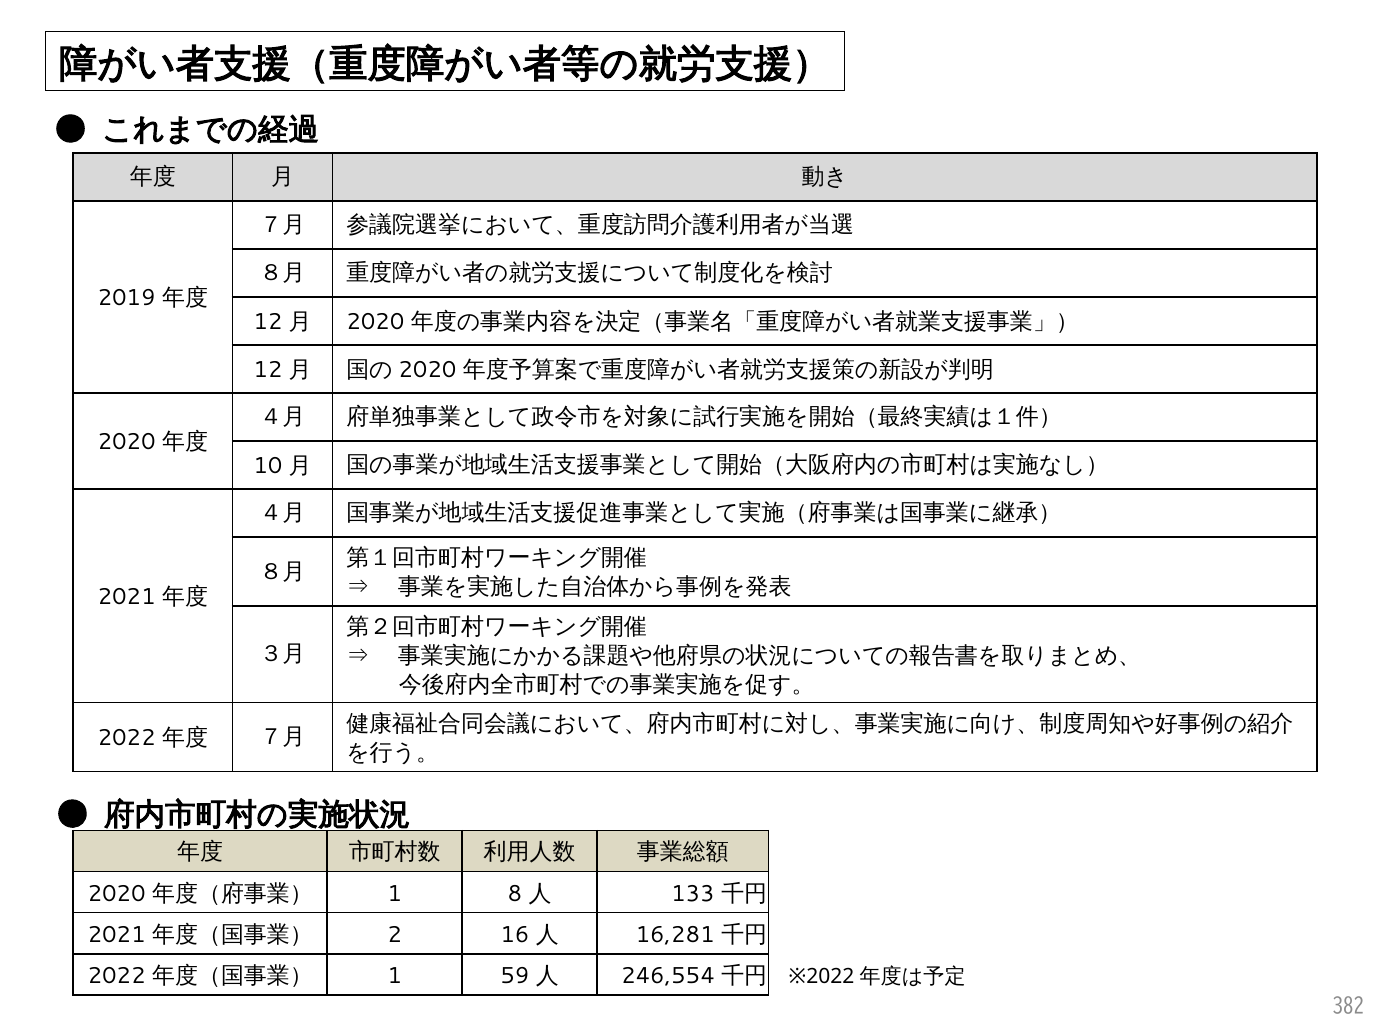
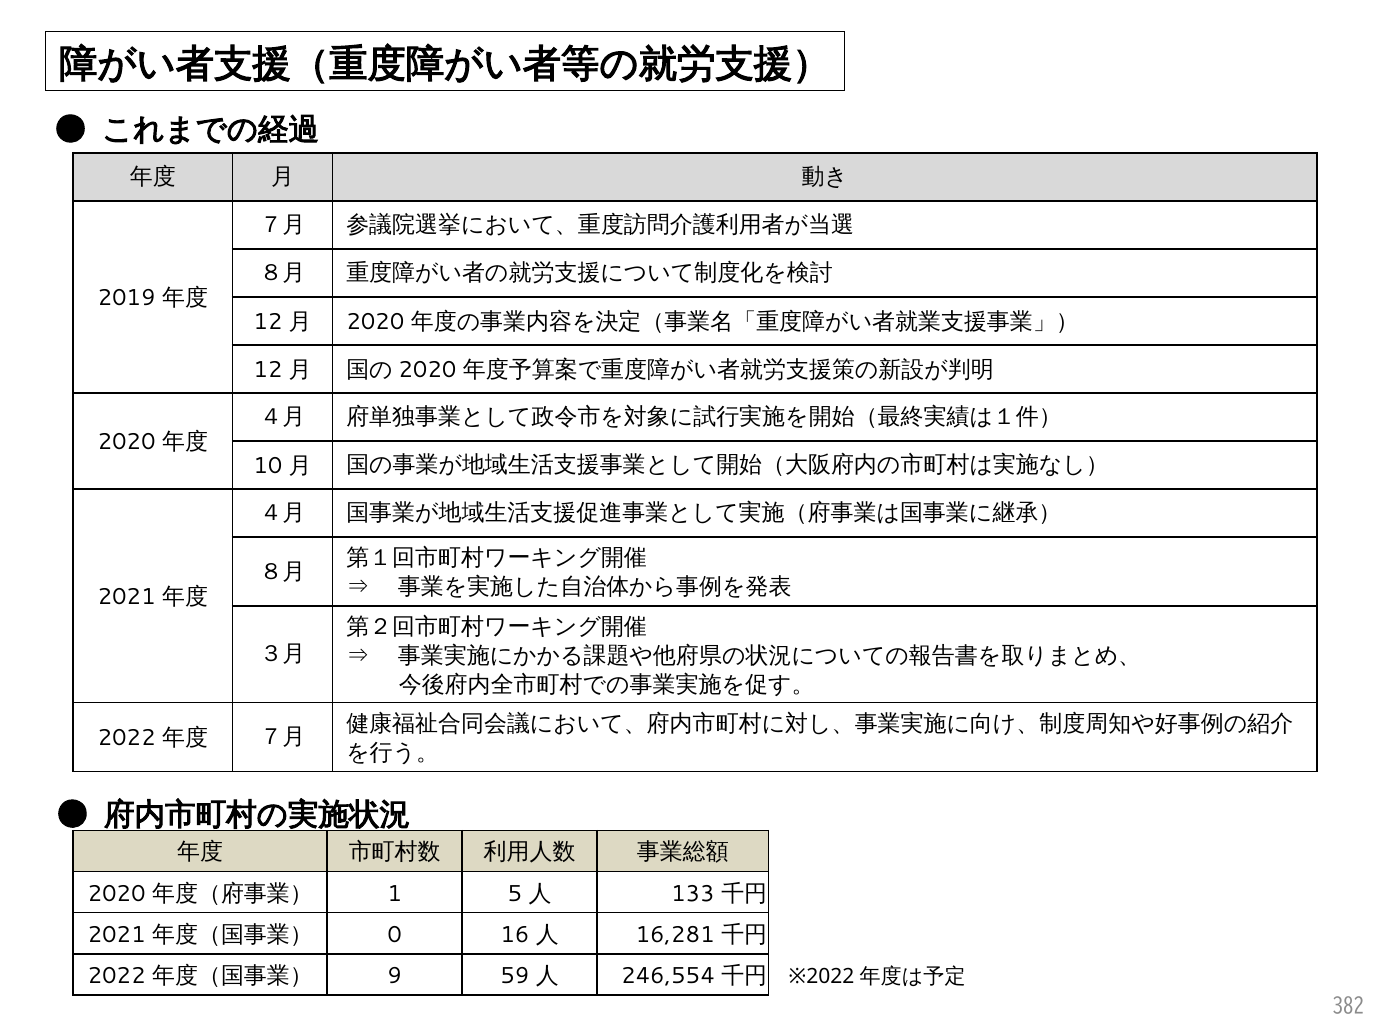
8: 8 -> 5 (515, 895)
2: 2 -> 0 (395, 936)
1: 1 -> 9 (395, 977)
